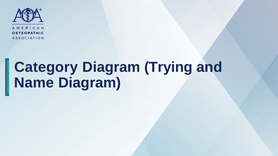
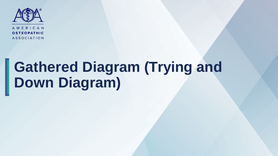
Category: Category -> Gathered (46, 67)
Name: Name -> Down (34, 83)
